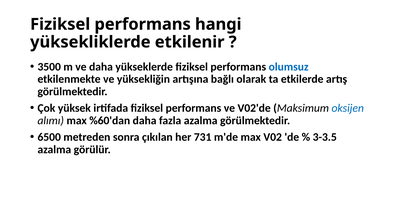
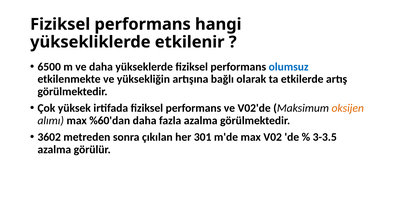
3500: 3500 -> 6500 (49, 67)
oksijen colour: blue -> orange (348, 108)
6500: 6500 -> 3602 (49, 137)
731: 731 -> 301 (203, 137)
